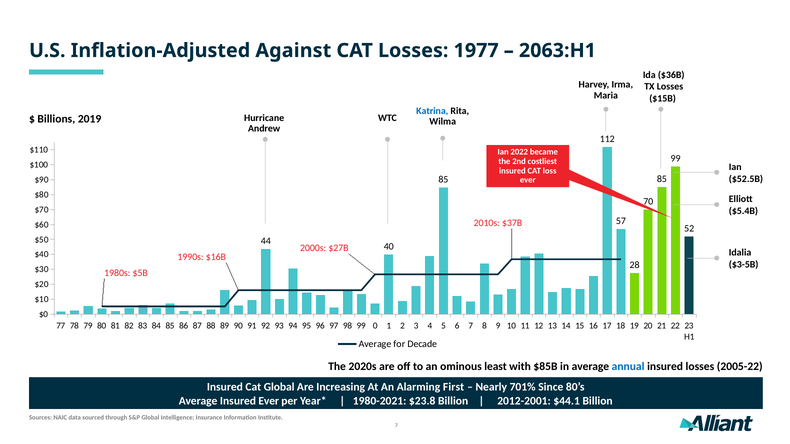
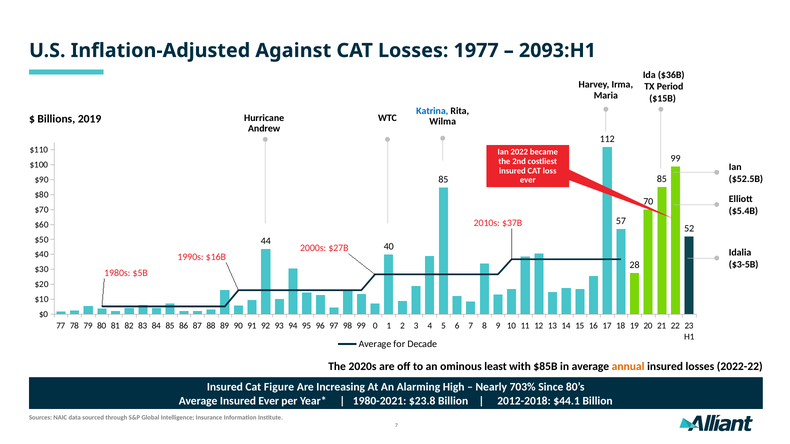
2063:H1: 2063:H1 -> 2093:H1 (557, 51)
TX Losses: Losses -> Period (670, 87)
annual colour: blue -> orange (628, 367)
2005-22: 2005-22 -> 2022-22 (740, 367)
Cat Global: Global -> Figure (279, 387)
First: First -> High (454, 387)
701%: 701% -> 703% (523, 387)
2012-2001: 2012-2001 -> 2012-2018 (524, 401)
